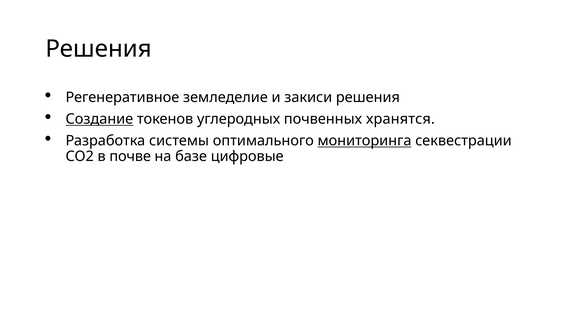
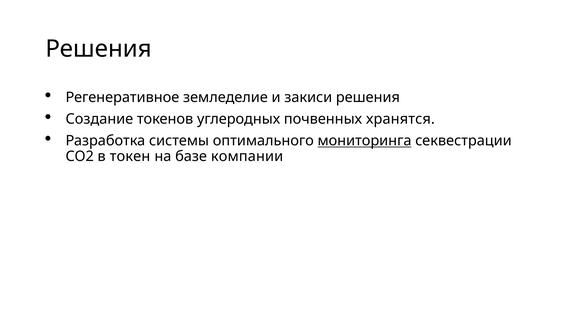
Создание underline: present -> none (99, 119)
почве: почве -> токен (130, 157)
цифровые: цифровые -> компании (247, 157)
